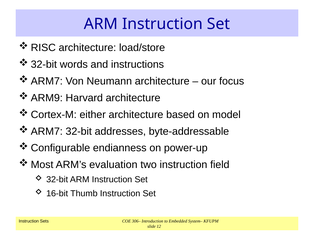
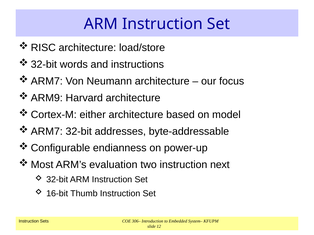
field: field -> next (220, 165)
